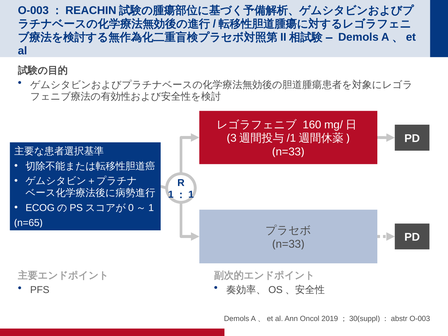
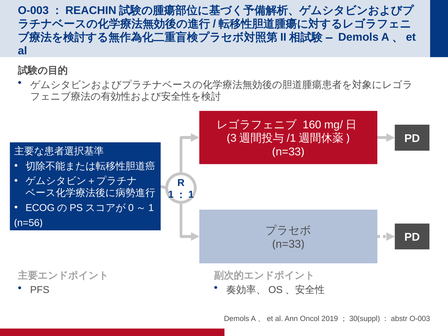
n=65: n=65 -> n=56 (28, 223)
